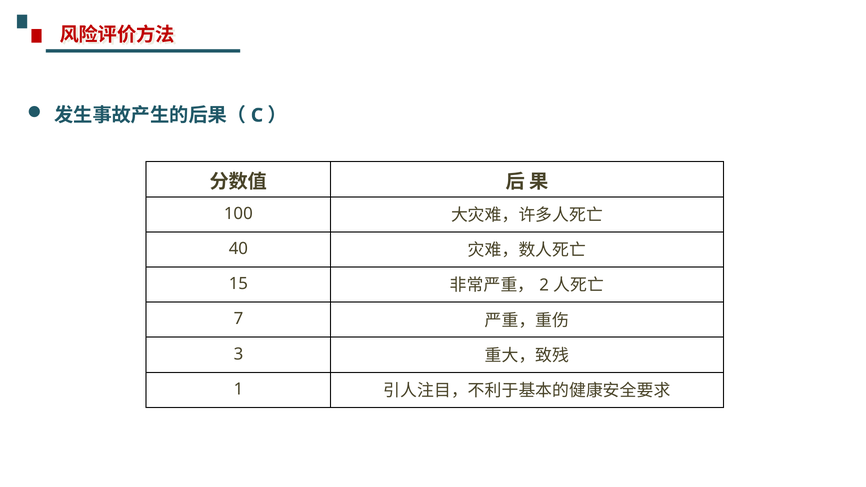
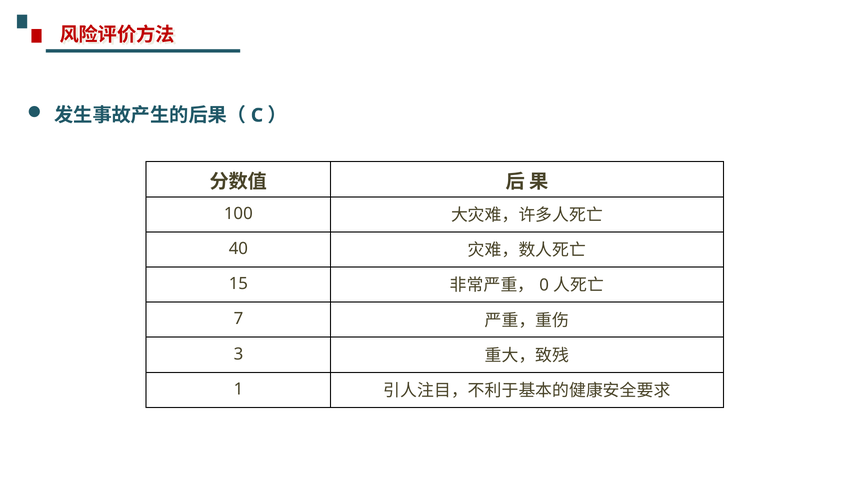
2: 2 -> 0 (544, 285)
